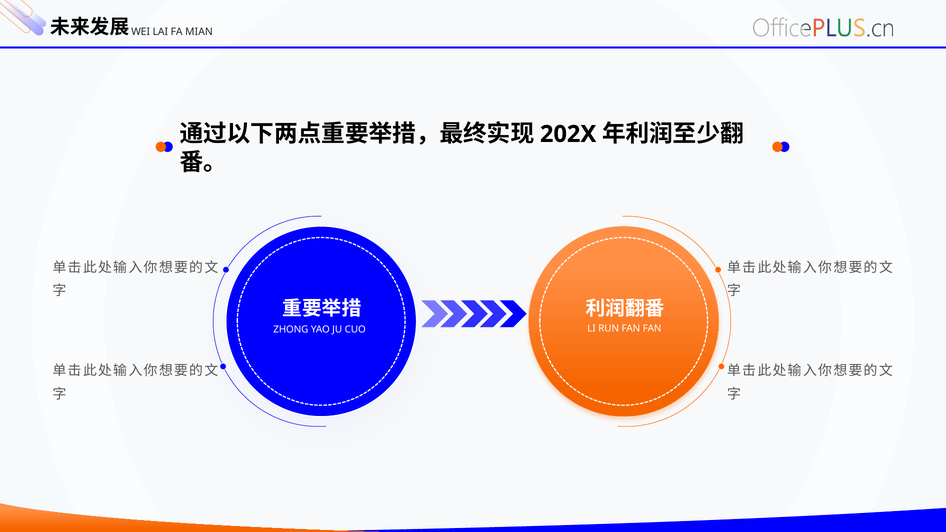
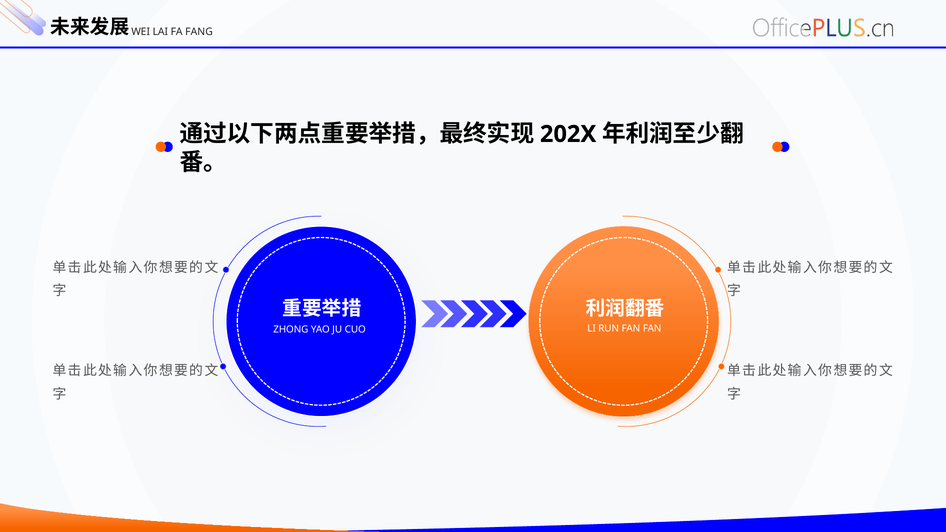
MIAN: MIAN -> FANG (199, 32)
